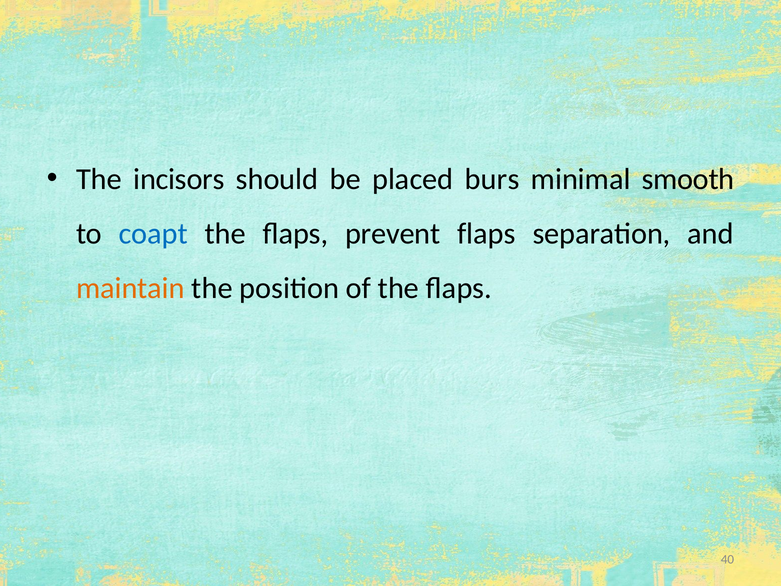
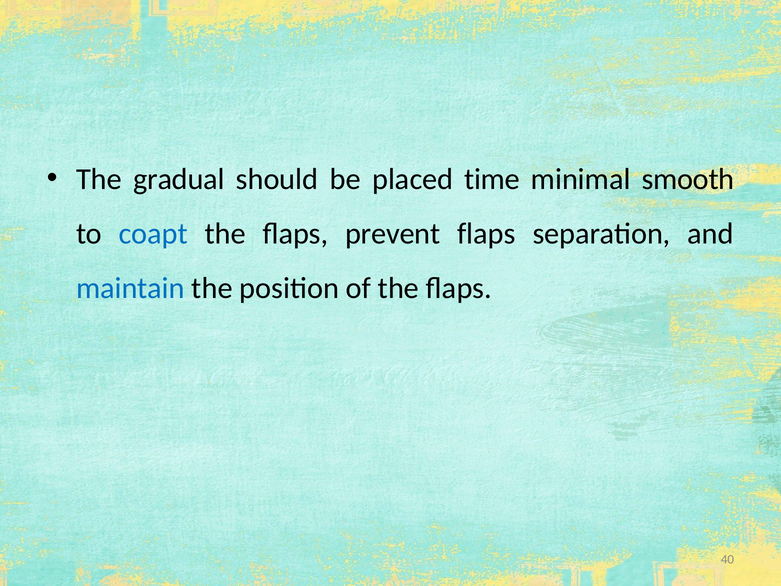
incisors: incisors -> gradual (179, 179)
burs: burs -> time (492, 179)
maintain colour: orange -> blue (130, 288)
